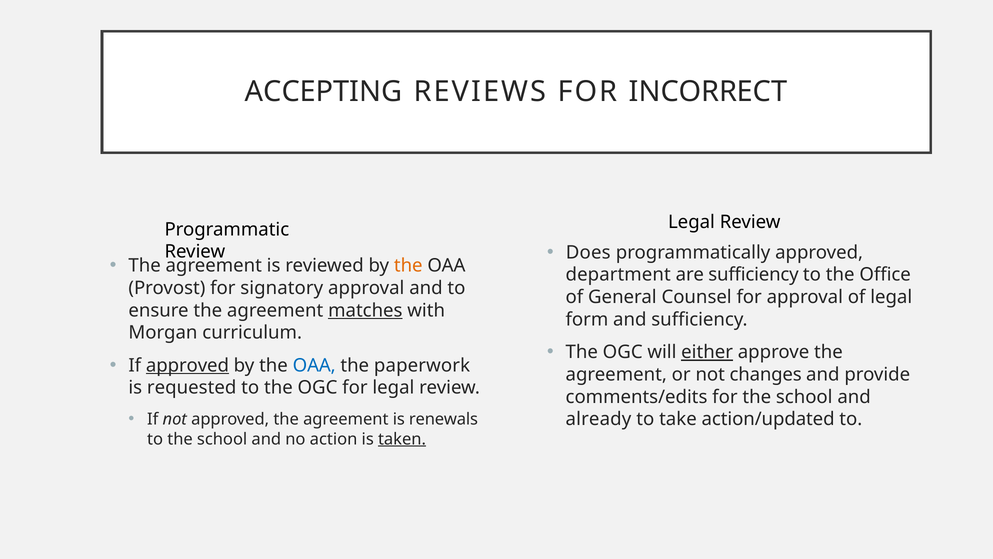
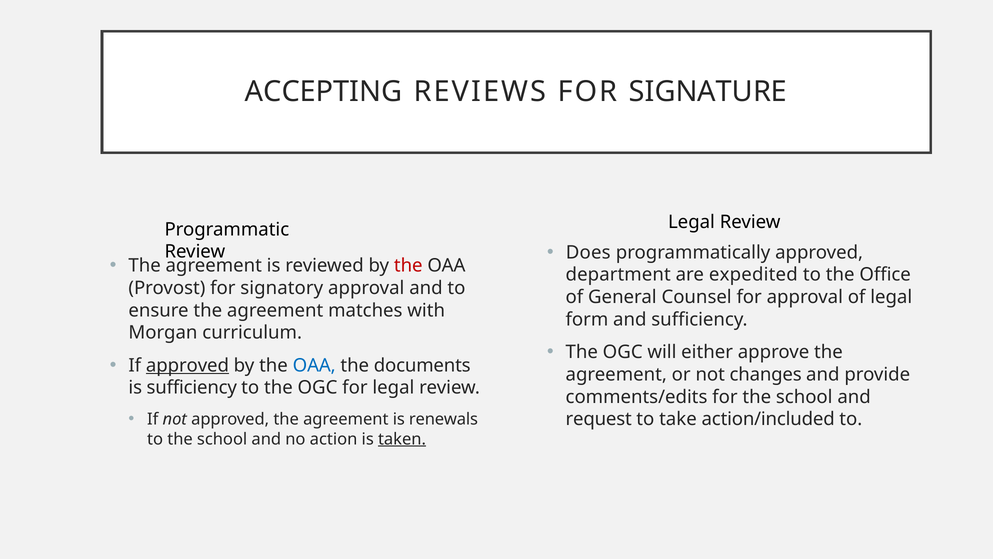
INCORRECT: INCORRECT -> SIGNATURE (708, 92)
the colour: orange -> red (408, 265)
are sufficiency: sufficiency -> expedited (753, 275)
matches underline: present -> none (365, 310)
either underline: present -> none (707, 352)
paperwork: paperwork -> documents (422, 365)
is requested: requested -> sufficiency (192, 388)
already: already -> request (599, 419)
action/updated: action/updated -> action/included (768, 419)
